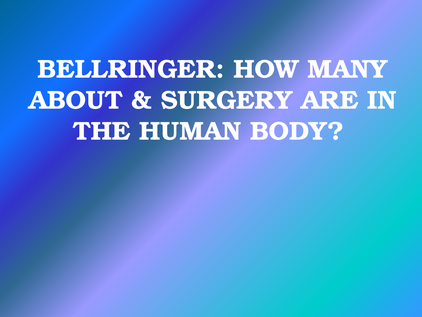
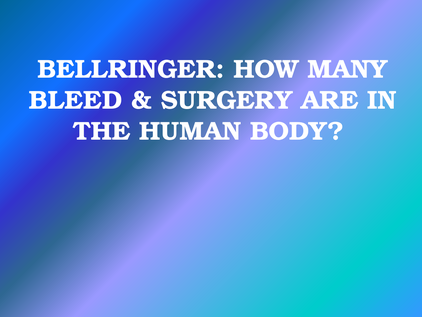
ABOUT: ABOUT -> BLEED (76, 100)
